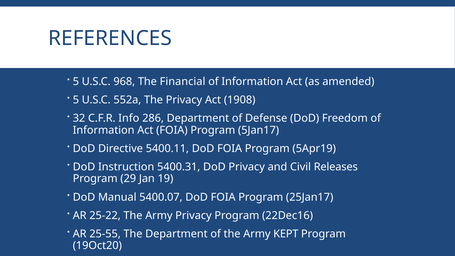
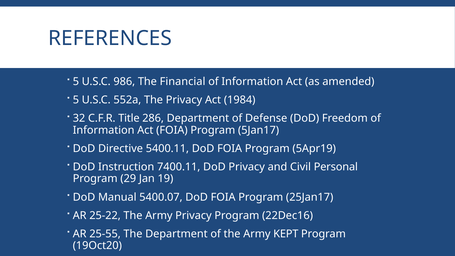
968: 968 -> 986 (124, 81)
1908: 1908 -> 1984 (240, 100)
Info: Info -> Title (129, 118)
5400.31: 5400.31 -> 7400.11 (179, 167)
Releases: Releases -> Personal (336, 167)
